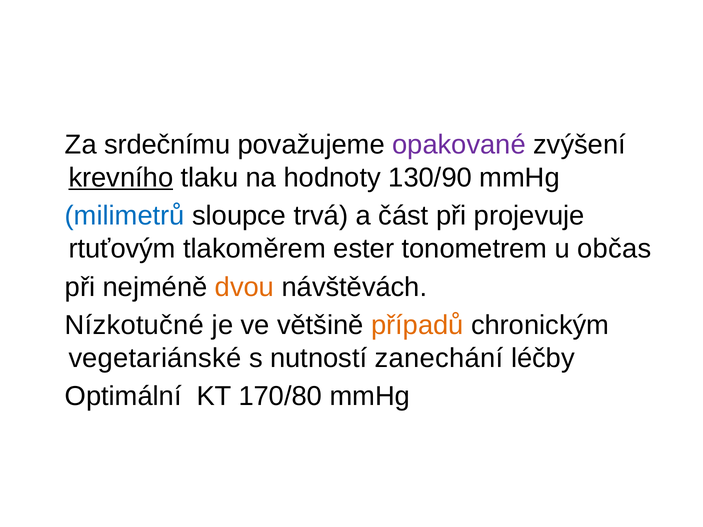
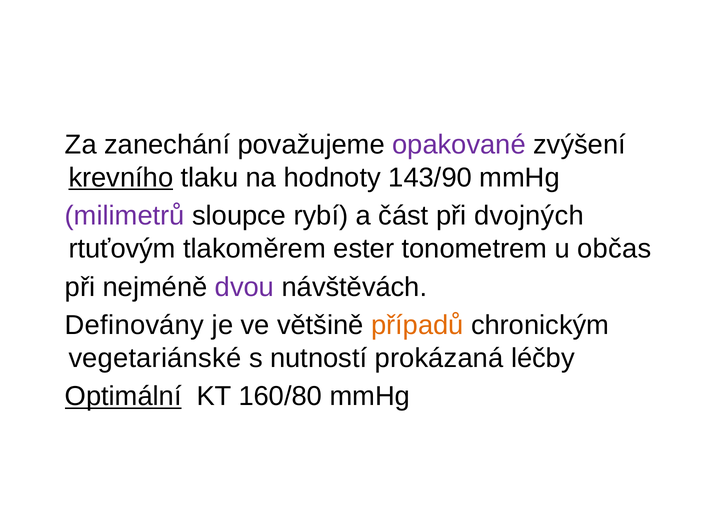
srdečnímu: srdečnímu -> zanechání (167, 145)
130/90: 130/90 -> 143/90 (430, 178)
milimetrů colour: blue -> purple (125, 216)
trvá: trvá -> rybí (321, 216)
projevuje: projevuje -> dvojných (529, 216)
dvou colour: orange -> purple (245, 287)
Nízkotučné: Nízkotučné -> Definovány (134, 325)
zanechání: zanechání -> prokázaná (439, 358)
Optimální underline: none -> present (123, 397)
170/80: 170/80 -> 160/80 (280, 397)
